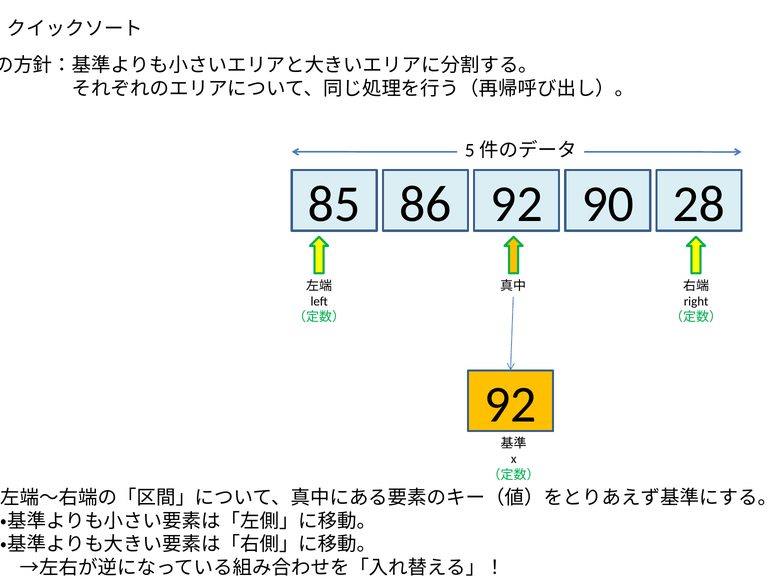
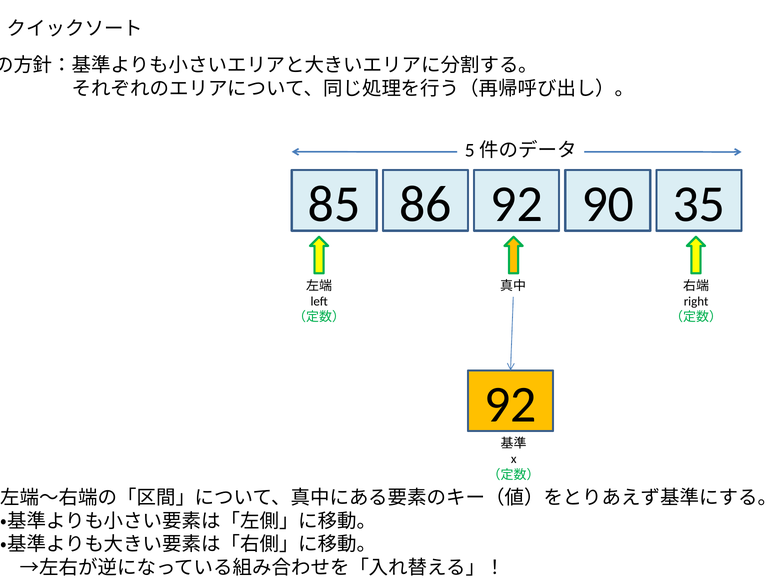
28: 28 -> 35 (699, 204)
